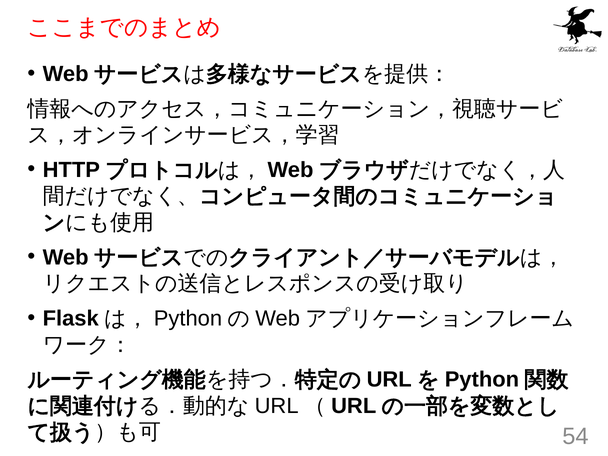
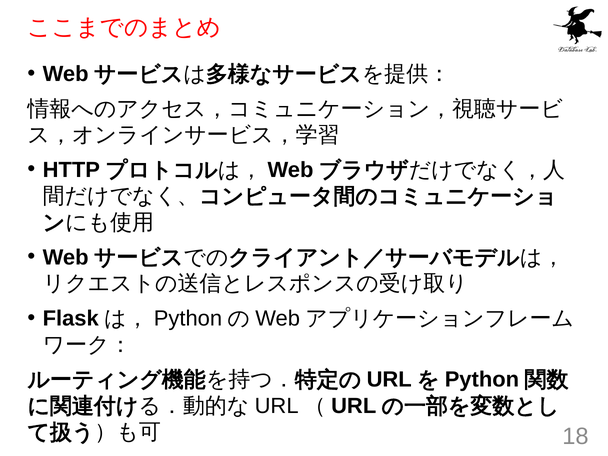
54: 54 -> 18 (575, 436)
